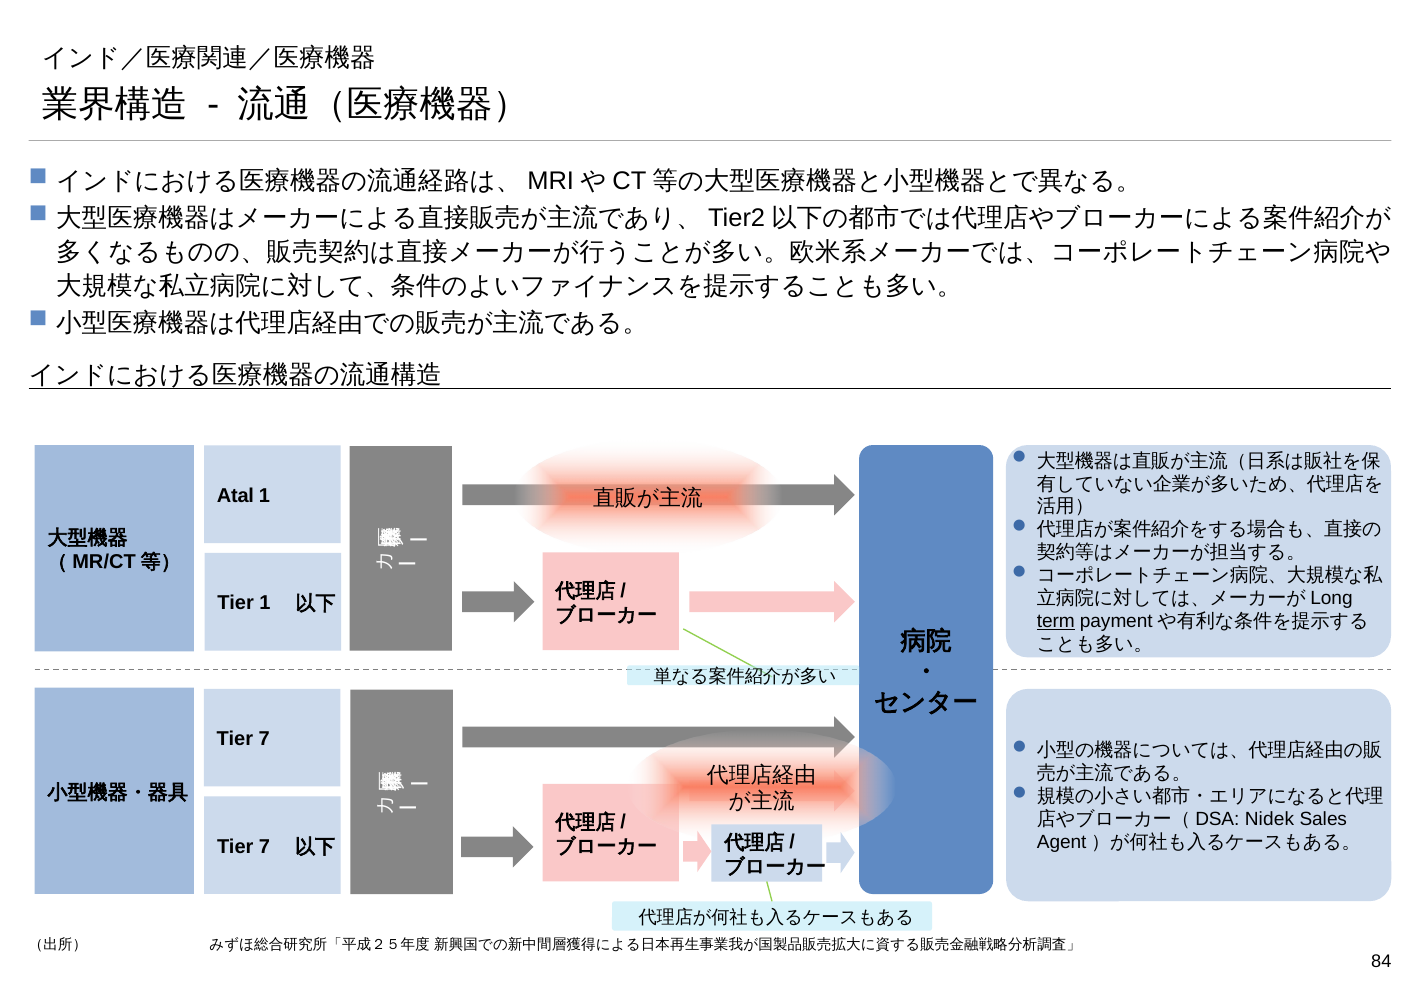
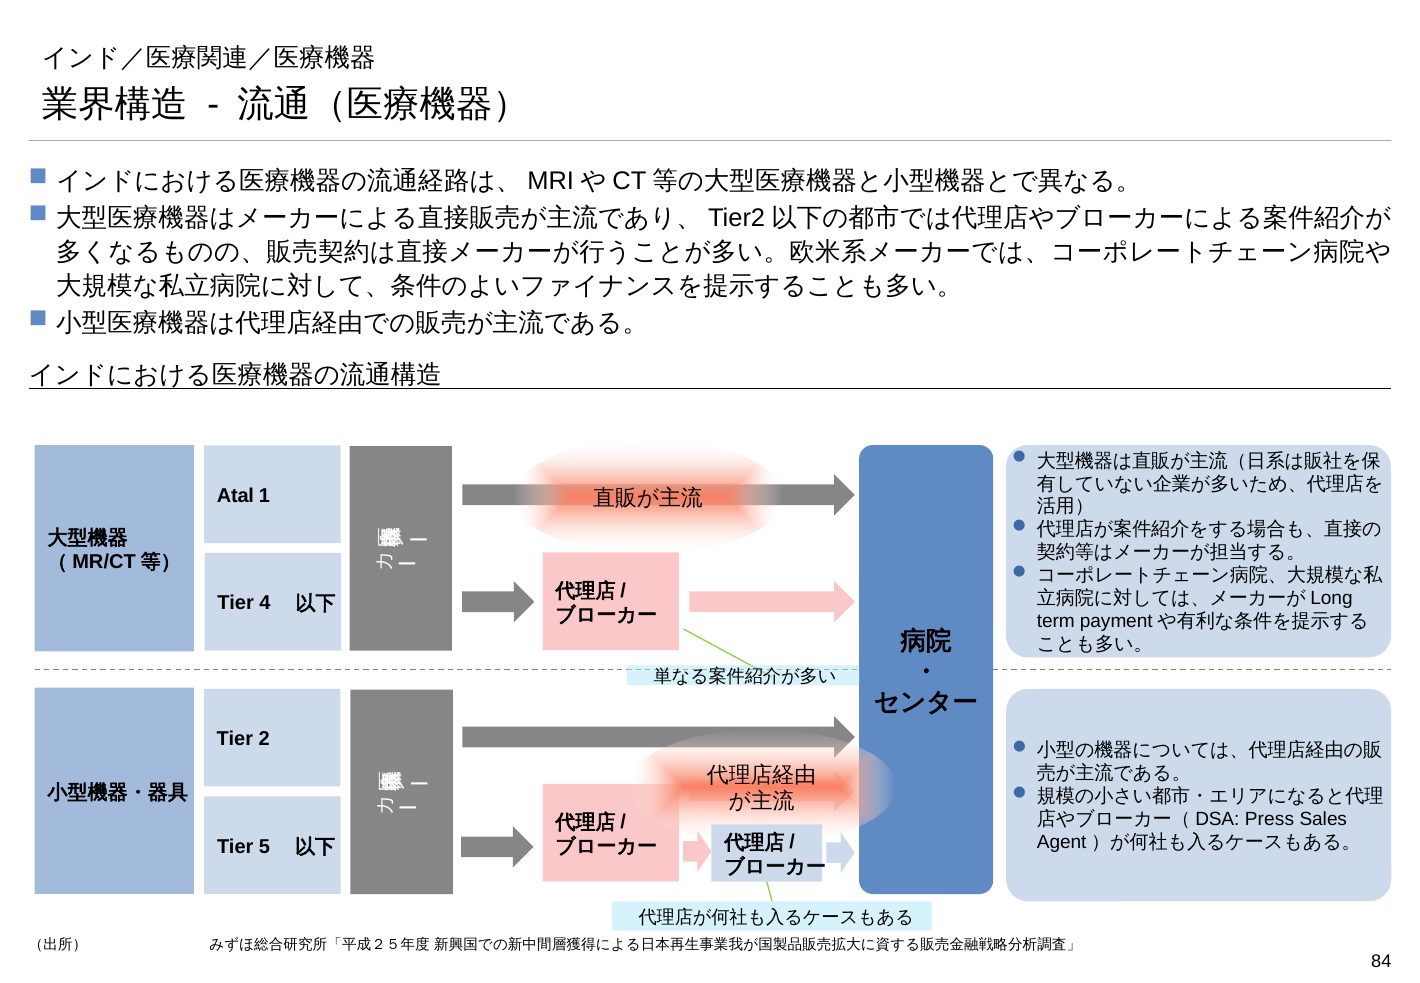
Tier 1: 1 -> 4 (265, 603)
term underline: present -> none (1056, 621)
7: 7 -> 2 (264, 739)
Nidek: Nidek -> Press (1270, 819)
7: 7 -> 5 (265, 847)
